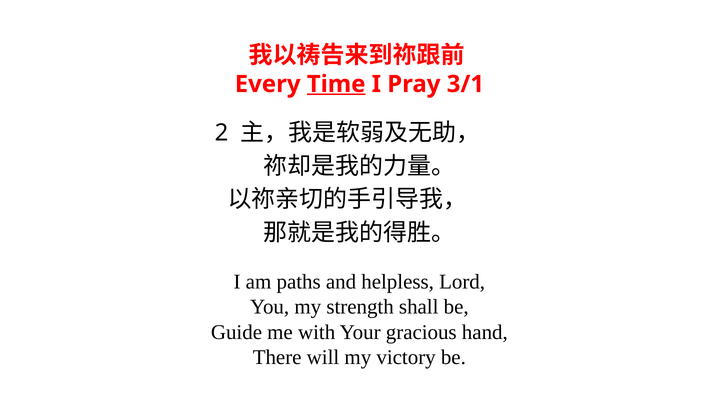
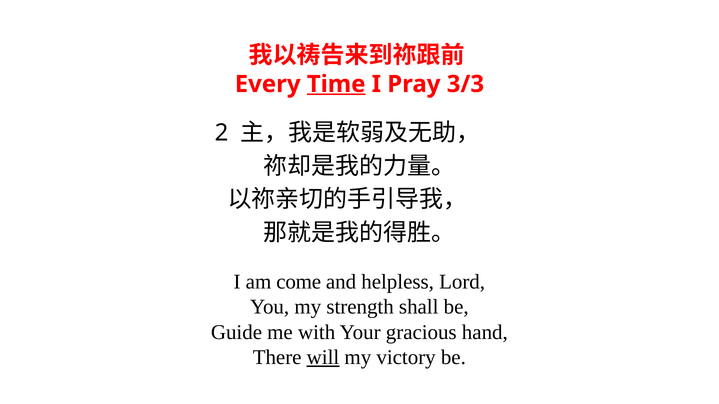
3/1: 3/1 -> 3/3 (465, 84)
paths: paths -> come (299, 282)
will underline: none -> present (323, 358)
